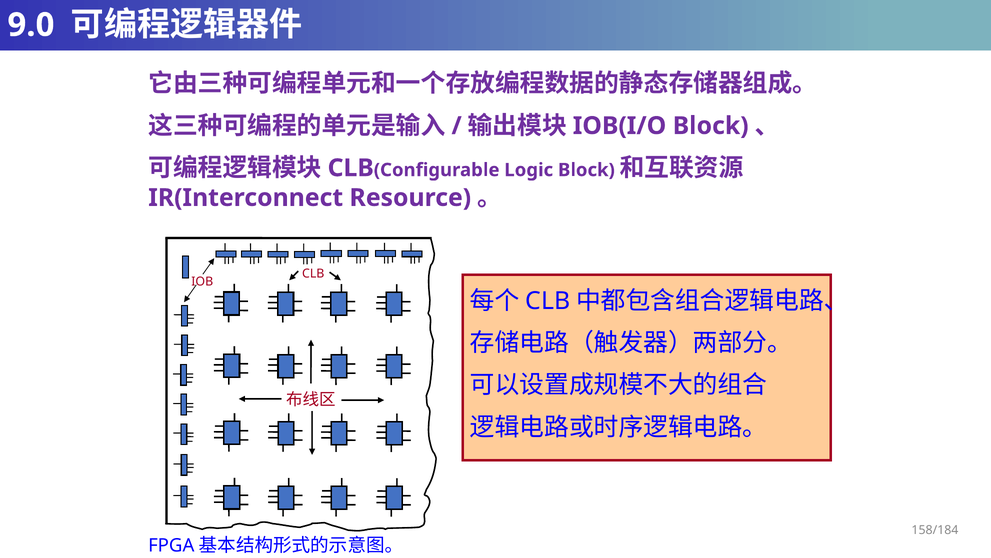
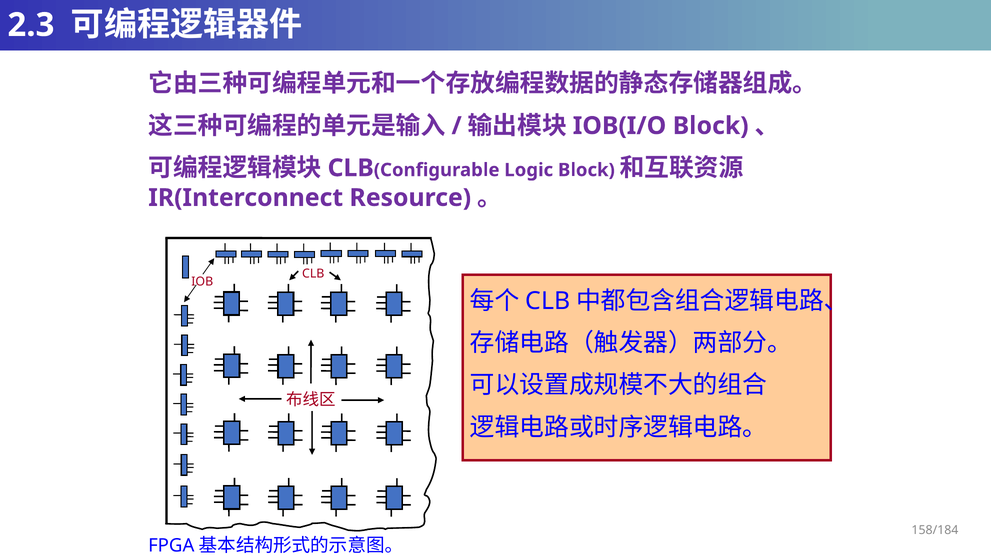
9.0: 9.0 -> 2.3 (31, 25)
